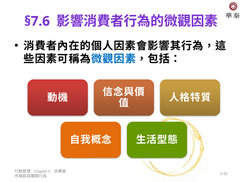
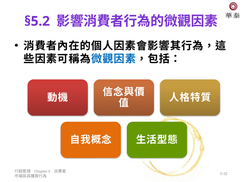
§7.6: §7.6 -> §5.2 (37, 21)
